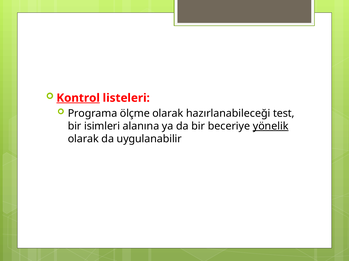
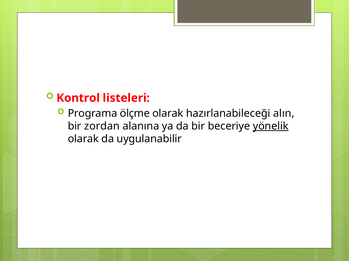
Kontrol underline: present -> none (78, 98)
test: test -> alın (284, 114)
isimleri: isimleri -> zordan (102, 126)
